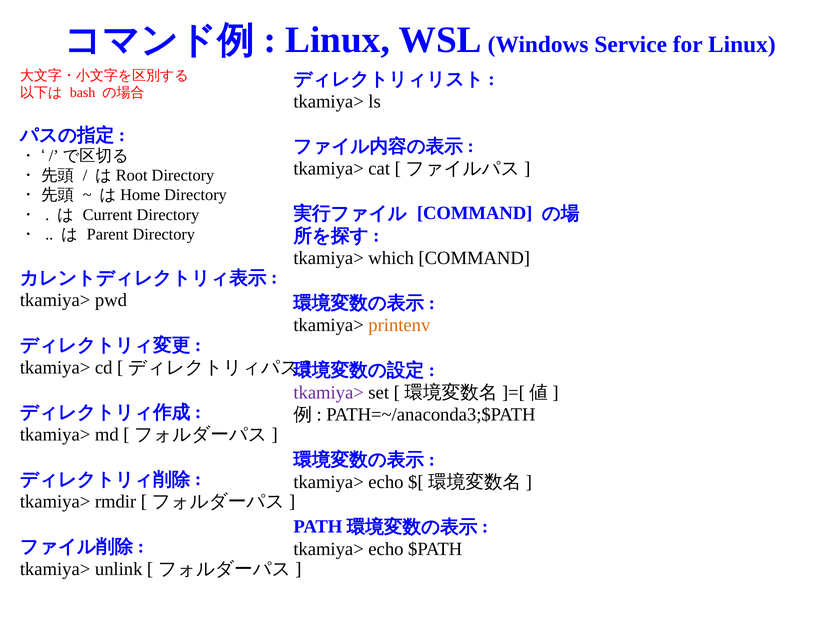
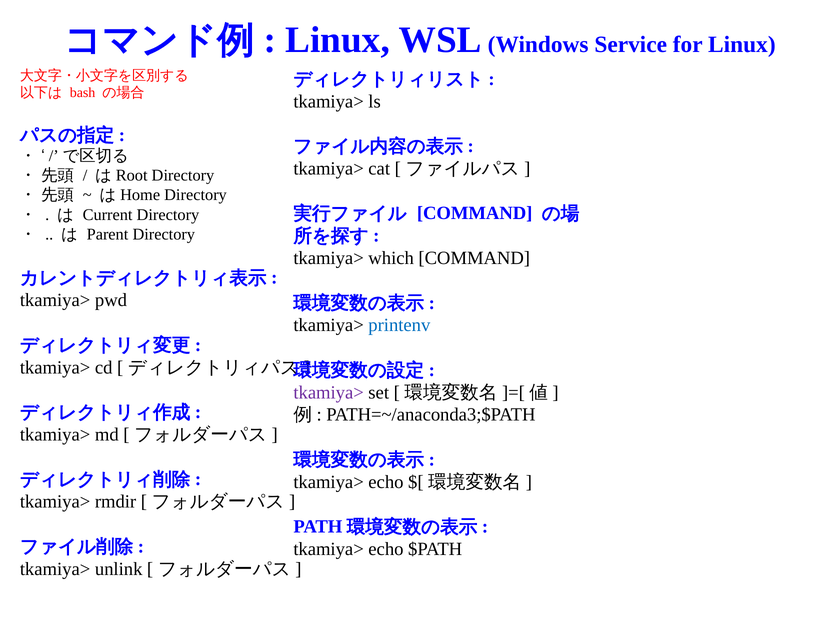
printenv colour: orange -> blue (399, 325)
